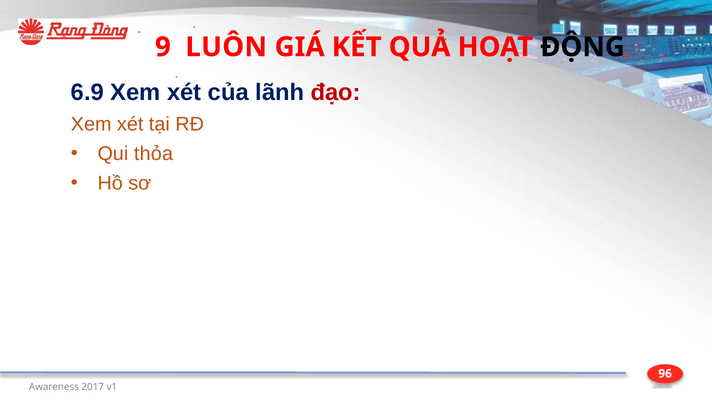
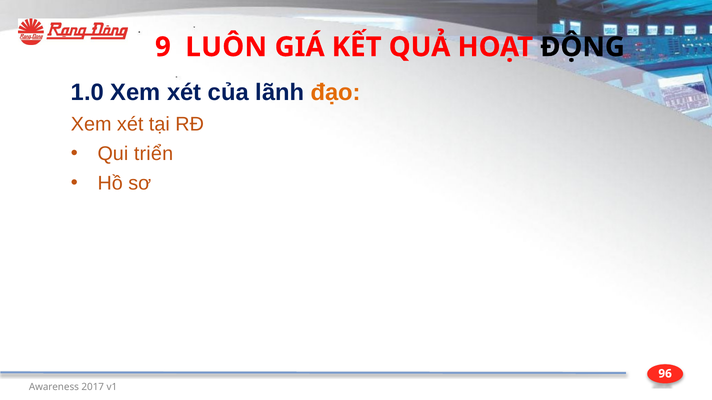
6.9: 6.9 -> 1.0 (87, 92)
đạo colour: red -> orange (336, 92)
thỏa: thỏa -> triển (154, 154)
